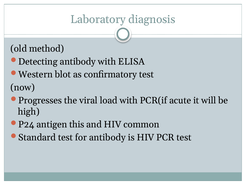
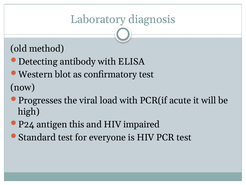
common: common -> impaired (141, 124)
for antibody: antibody -> everyone (107, 137)
